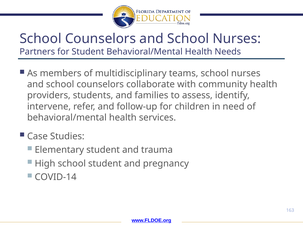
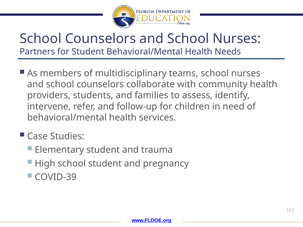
COVID-14: COVID-14 -> COVID-39 (56, 177)
